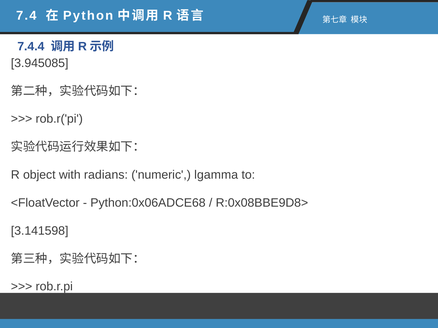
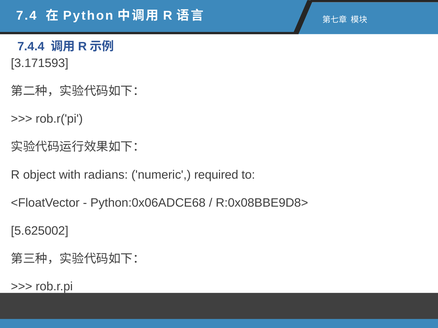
3.945085: 3.945085 -> 3.171593 (40, 63)
lgamma: lgamma -> required (216, 175)
3.141598: 3.141598 -> 5.625002 (40, 231)
